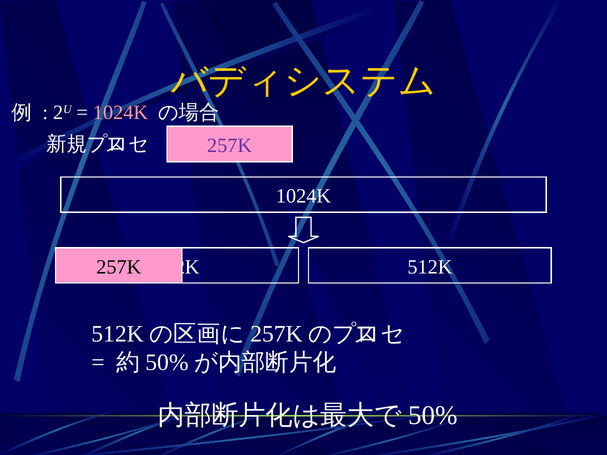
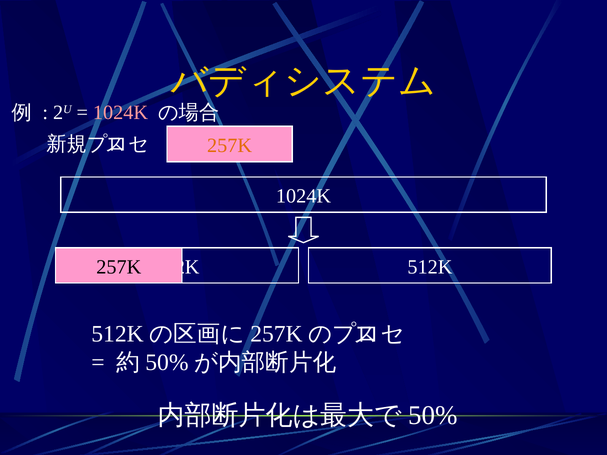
257K colour: purple -> orange (230, 146)
